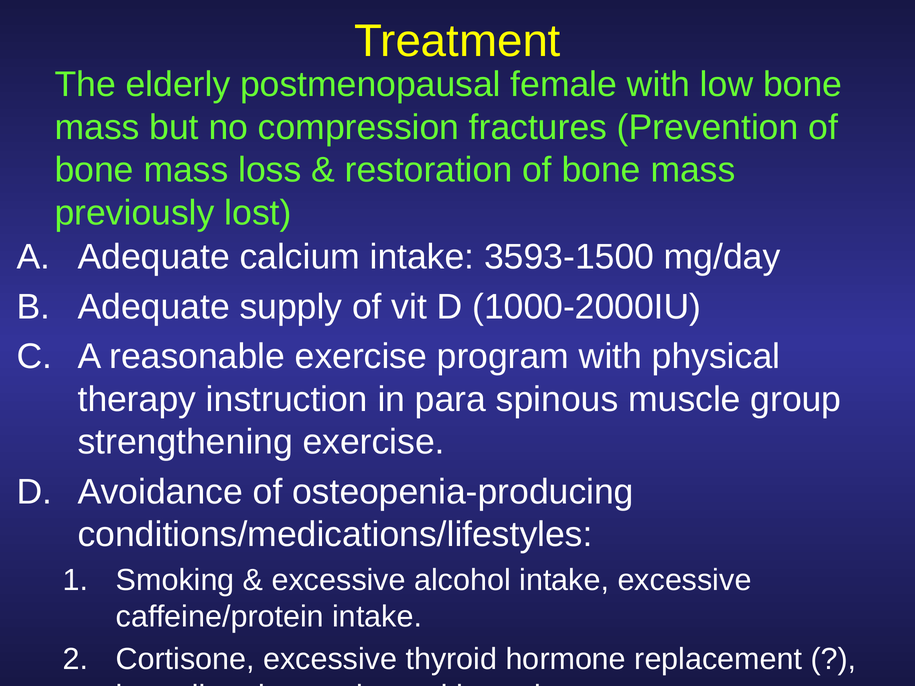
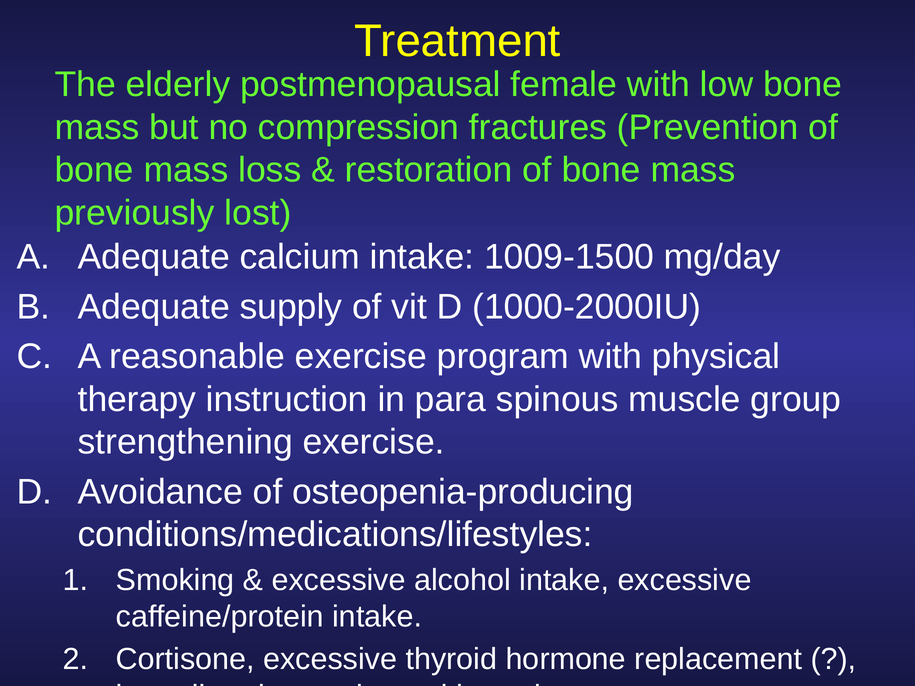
3593-1500: 3593-1500 -> 1009-1500 (569, 257)
